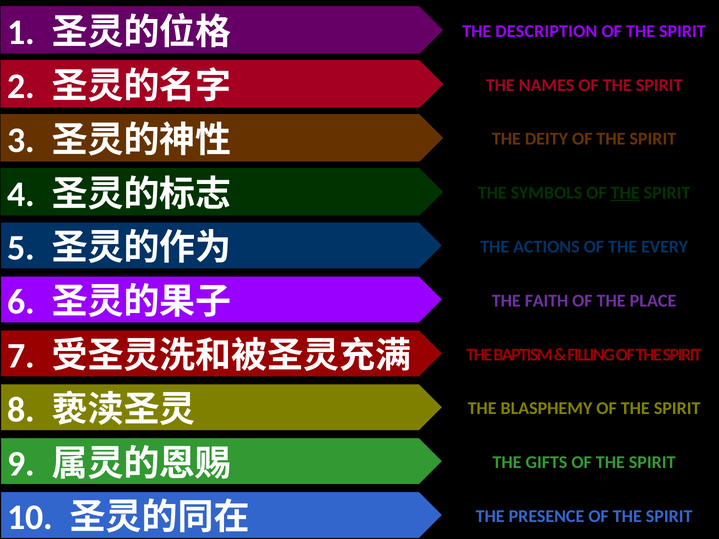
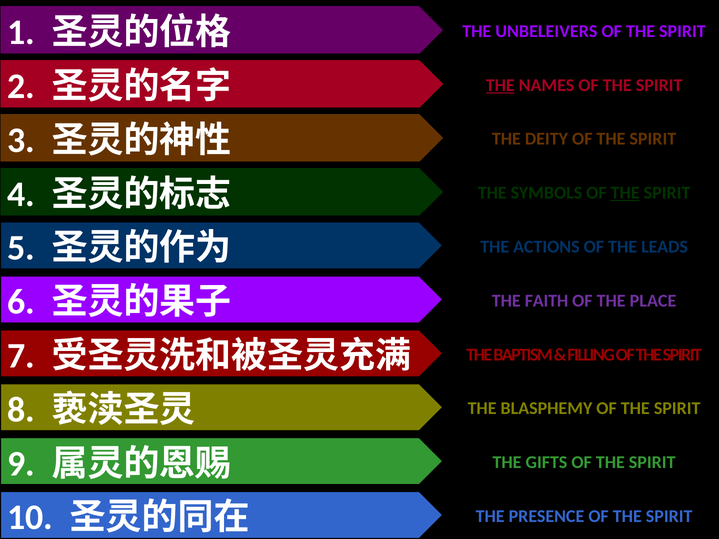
DESCRIPTION: DESCRIPTION -> UNBELEIVERS (546, 31)
THE underline: none -> present (500, 85)
EVERY: EVERY -> LEADS (665, 247)
